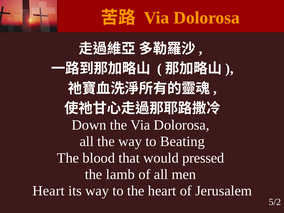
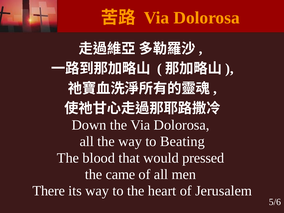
lamb: lamb -> came (120, 174)
Heart: Heart -> There (49, 191)
5/2: 5/2 -> 5/6 (275, 202)
